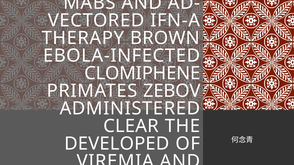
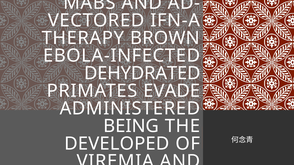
CLOMIPHENE: CLOMIPHENE -> DEHYDRATED (142, 73)
ZEBOV: ZEBOV -> EVADE (172, 91)
CLEAR: CLEAR -> BEING (131, 126)
